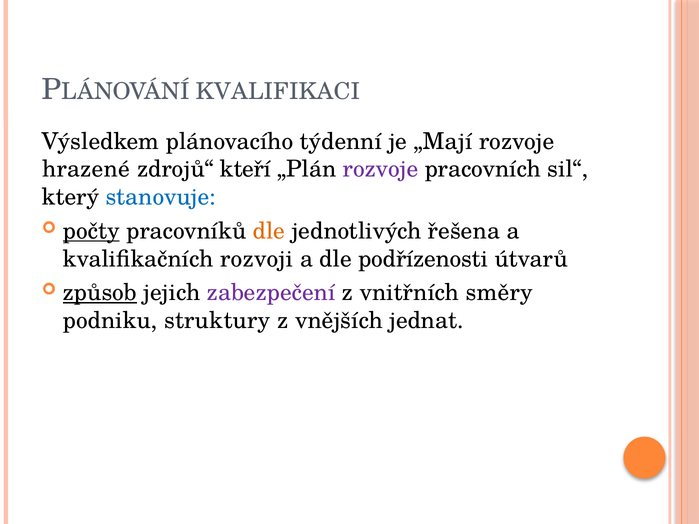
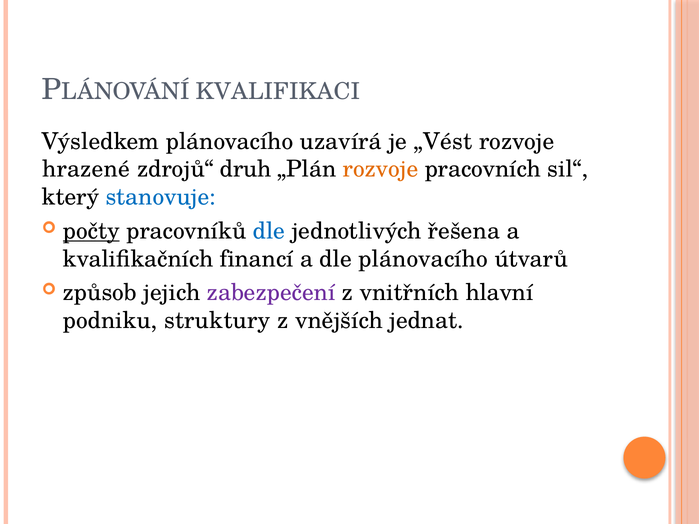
týdenní: týdenní -> uzavírá (341, 141)
„Mají: „Mají -> „Vést (443, 141)
kteří: kteří -> druh (246, 169)
rozvoje colour: purple -> orange (380, 169)
dle colour: orange -> blue (269, 231)
rozvoji: rozvoji -> financí (257, 259)
dle podřízenosti: podřízenosti -> plánovacího (423, 259)
způsob underline: present -> none (100, 293)
směry: směry -> hlavní (499, 293)
